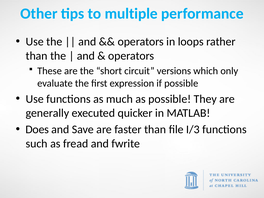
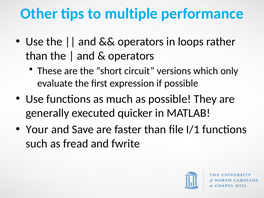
Does: Does -> Your (37, 129)
I/3: I/3 -> I/1 (193, 129)
